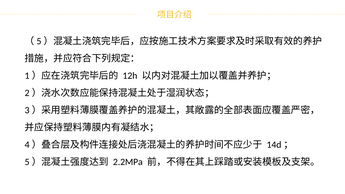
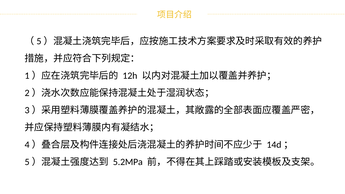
2.2MPa: 2.2MPa -> 5.2MPa (128, 162)
